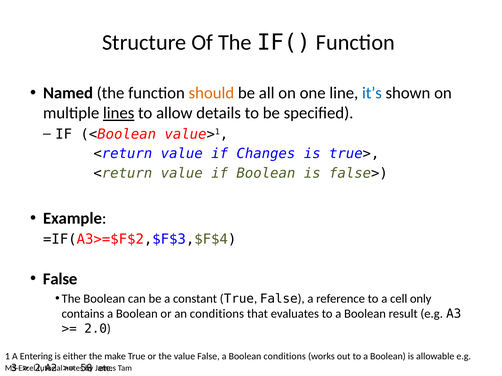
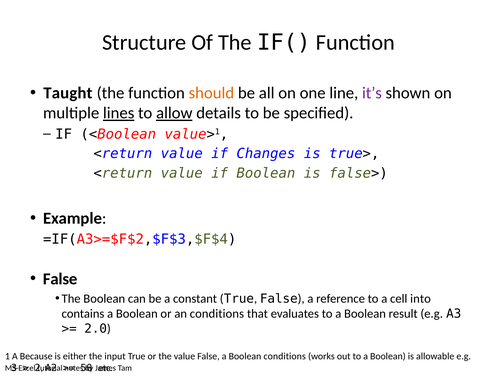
Named: Named -> Taught (68, 93)
it’s colour: blue -> purple (372, 93)
allow underline: none -> present (174, 113)
only: only -> into (421, 299)
Entering: Entering -> Because (36, 357)
make: make -> input (115, 357)
